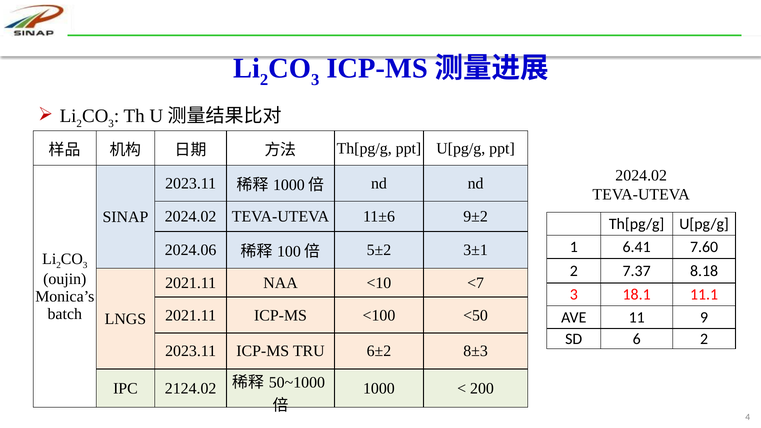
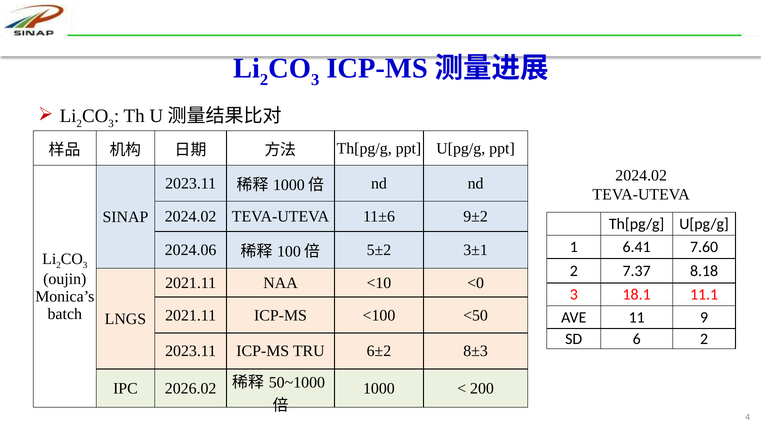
<7: <7 -> <0 (476, 283)
2124.02: 2124.02 -> 2026.02 (191, 388)
